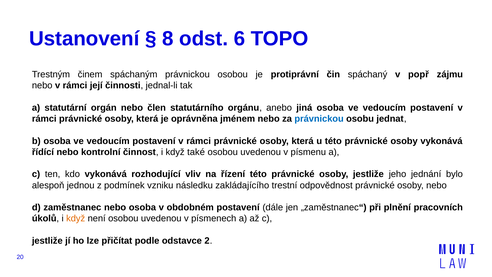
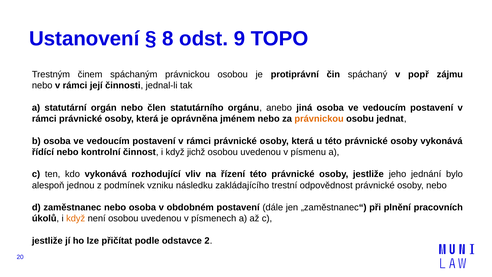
6: 6 -> 9 (239, 39)
právnickou colour: blue -> orange (319, 119)
také: také -> jichž (196, 152)
